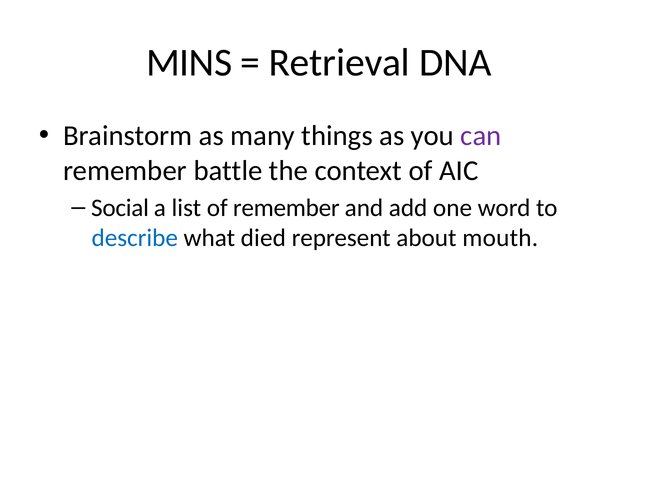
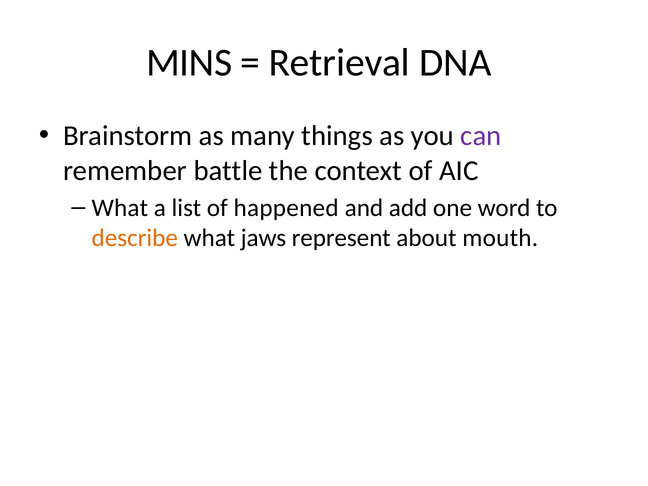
Social: Social -> What (120, 208)
of remember: remember -> happened (286, 208)
describe colour: blue -> orange (135, 238)
died: died -> jaws (263, 238)
